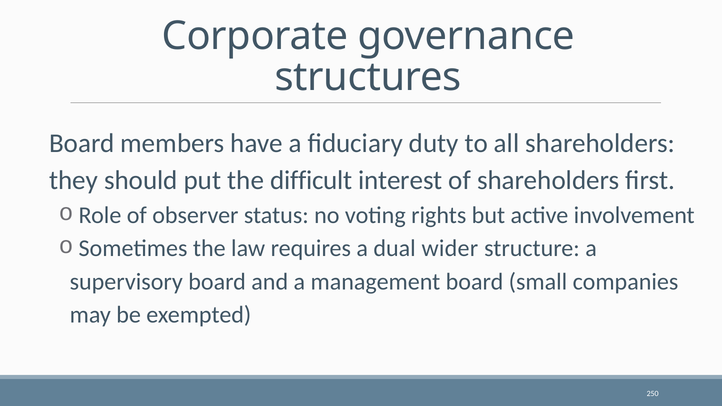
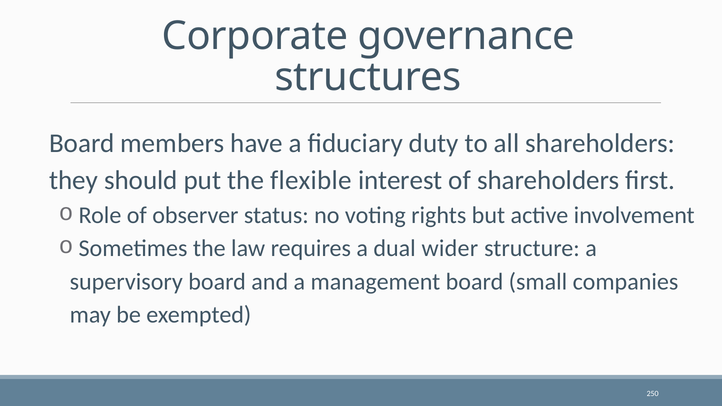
difficult: difficult -> flexible (311, 181)
